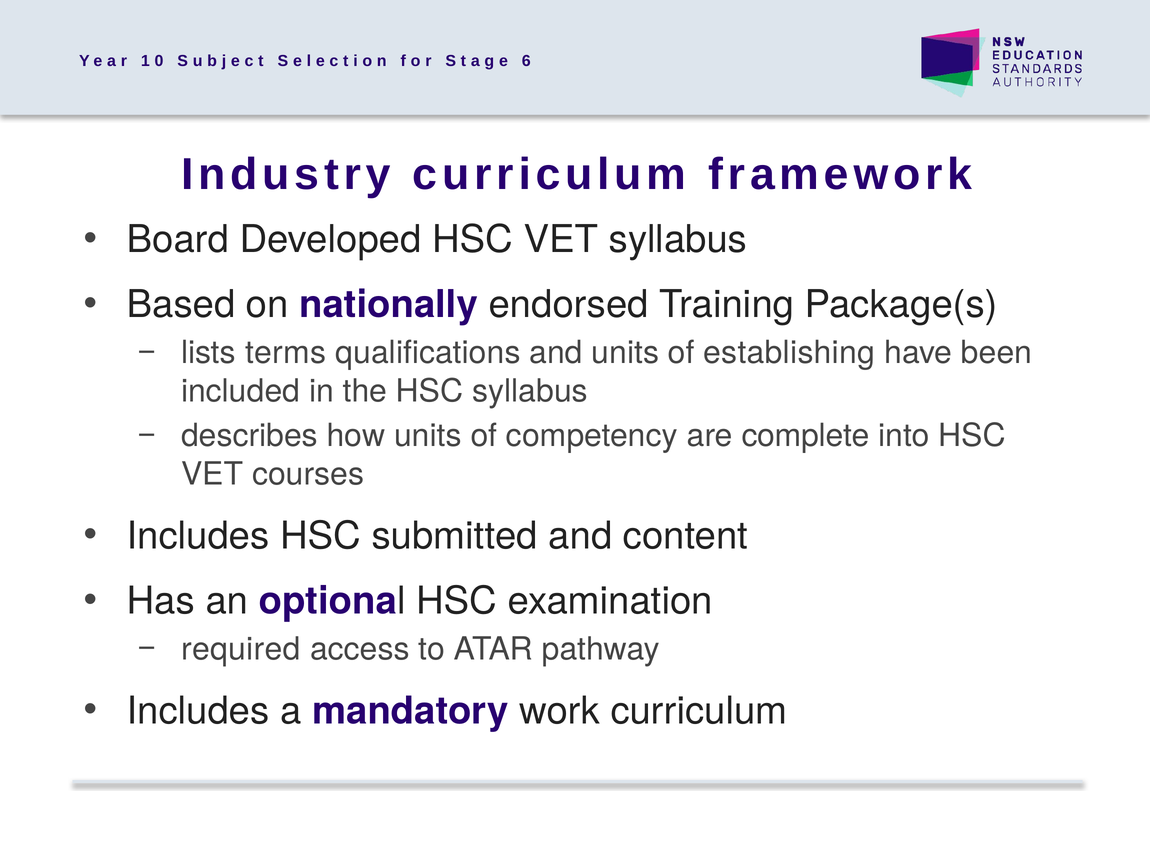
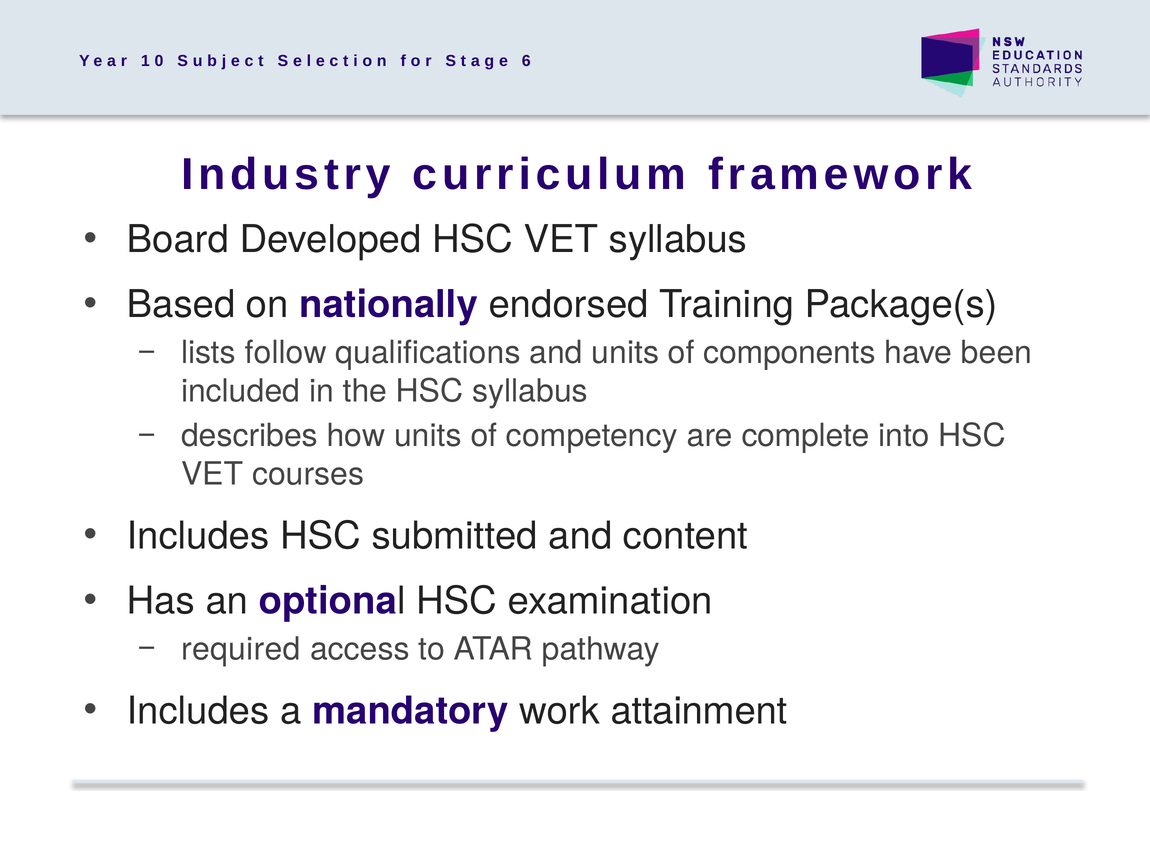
terms: terms -> follow (286, 353)
establishing: establishing -> components (789, 353)
work curriculum: curriculum -> attainment (699, 711)
